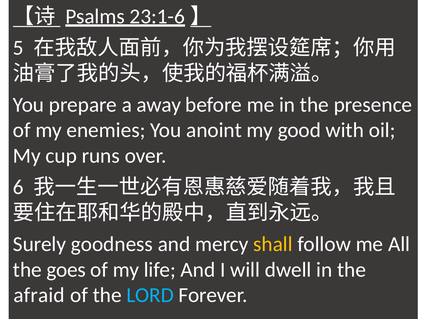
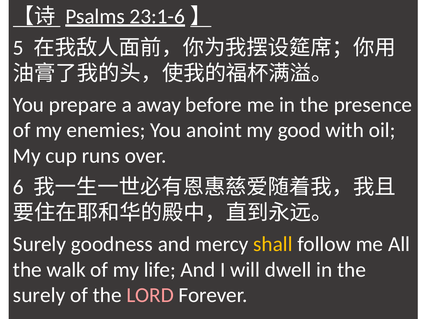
goes: goes -> walk (66, 270)
afraid: afraid -> surely (39, 296)
LORD colour: light blue -> pink (150, 296)
